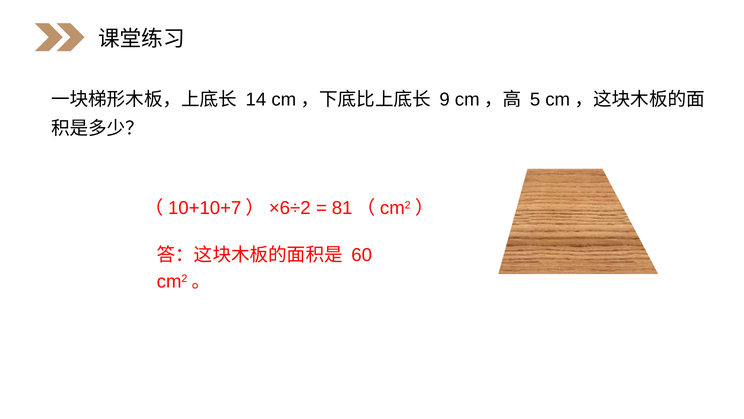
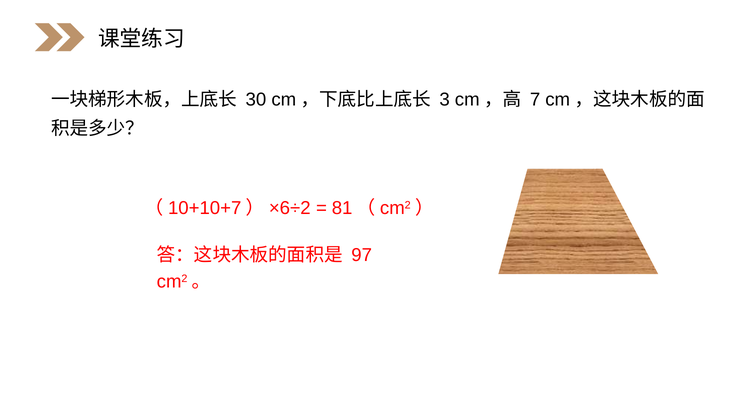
14: 14 -> 30 (256, 100)
9: 9 -> 3 (445, 100)
5: 5 -> 7 (535, 100)
60: 60 -> 97 (362, 255)
